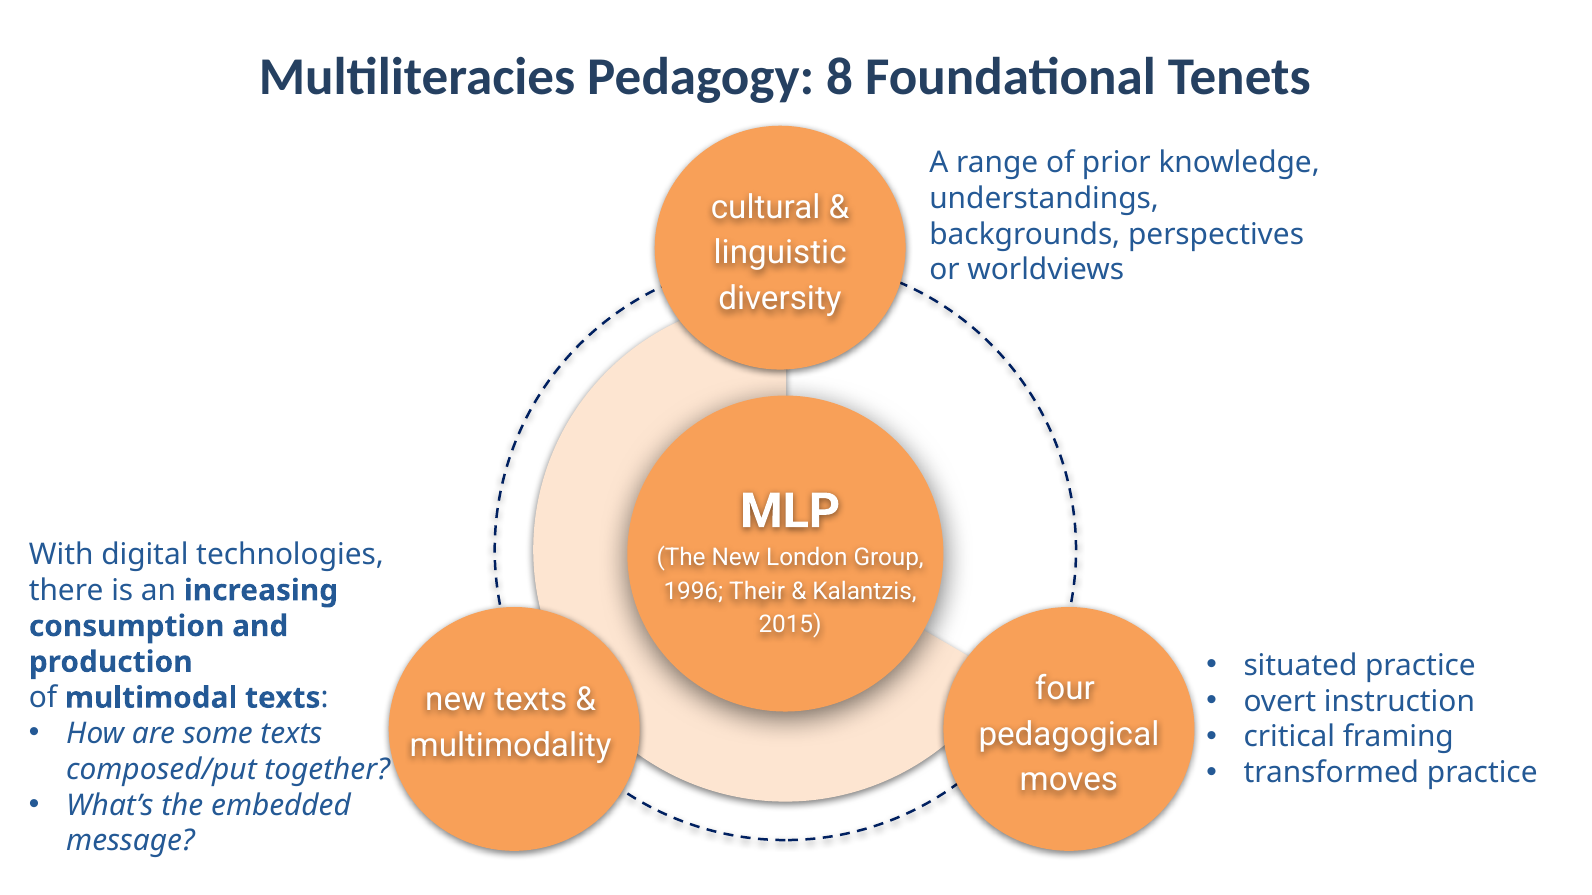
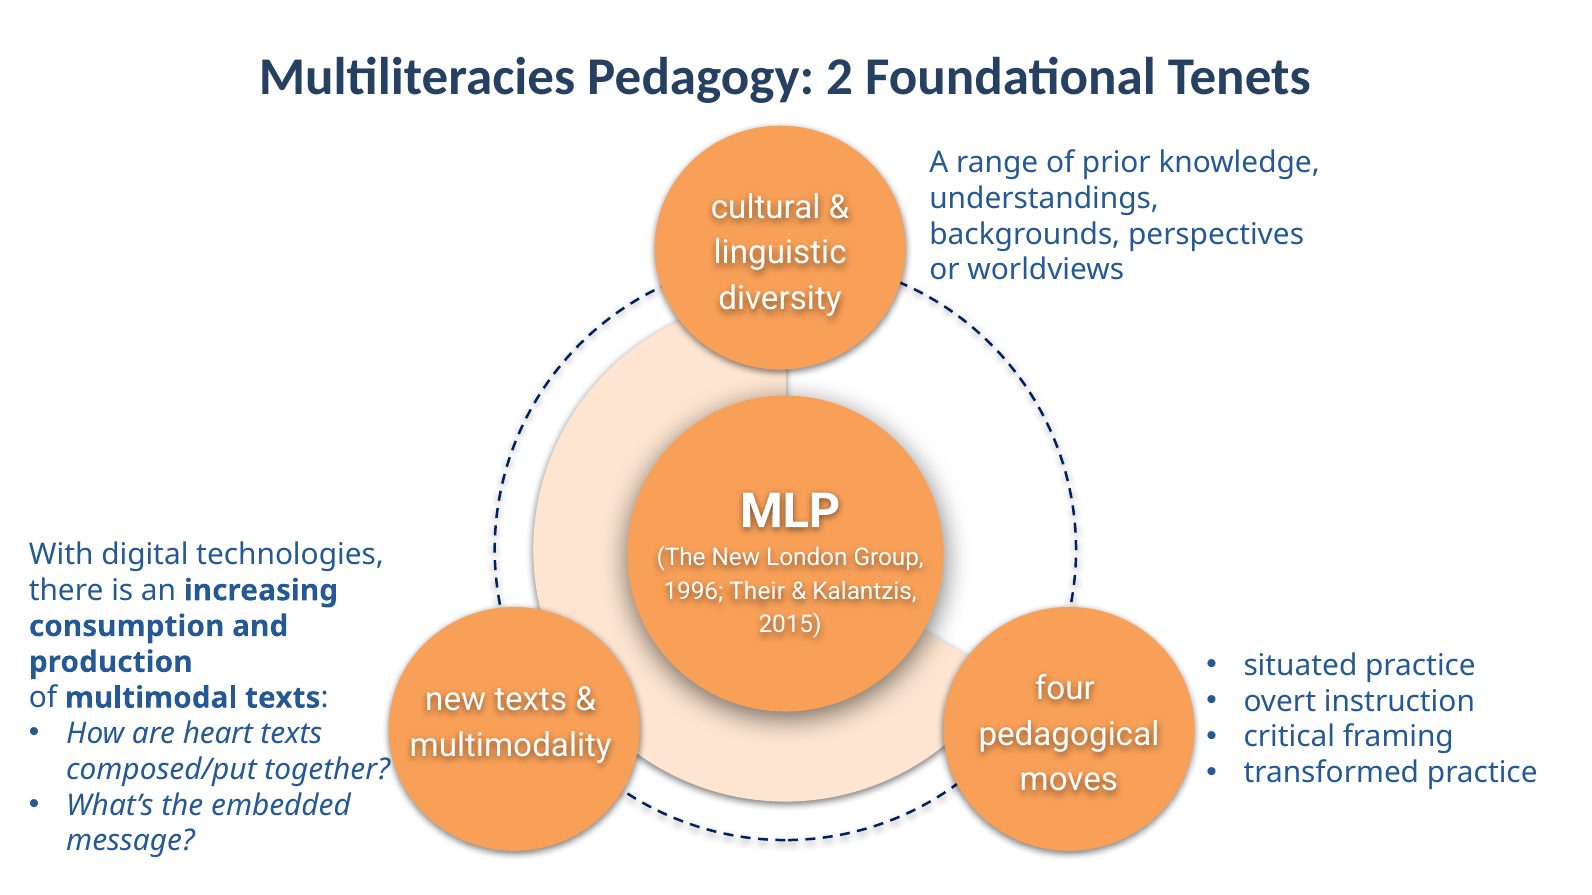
8: 8 -> 2 (840, 77)
some: some -> heart (218, 734)
